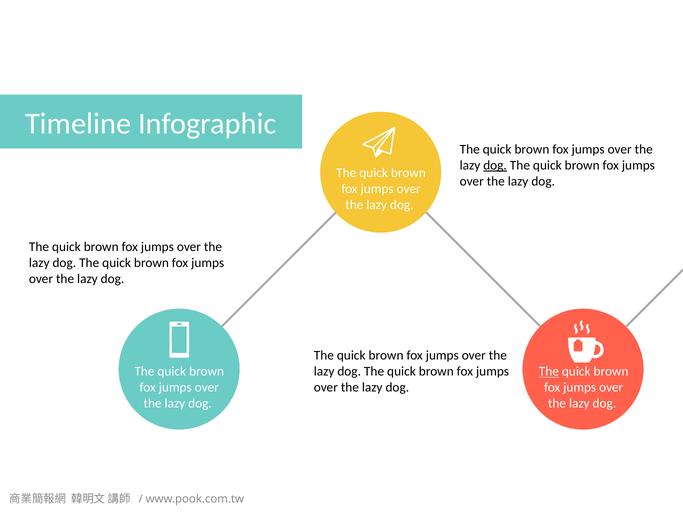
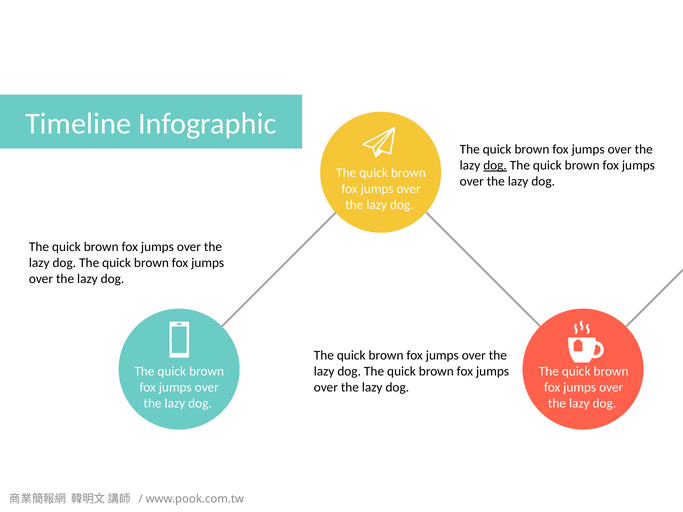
The underline: present -> none (549, 372)
